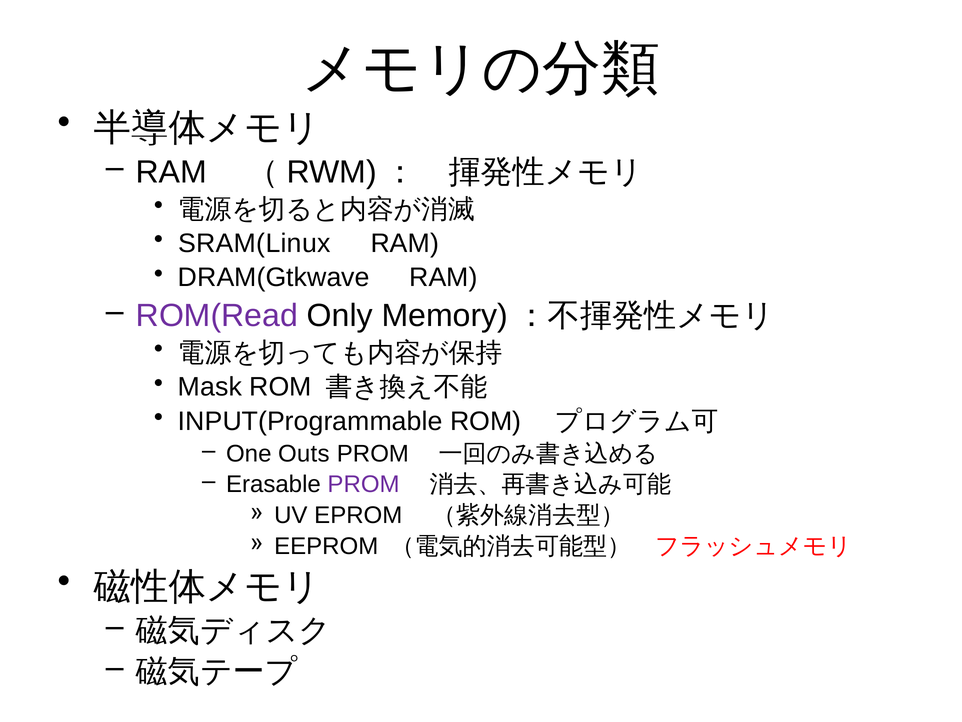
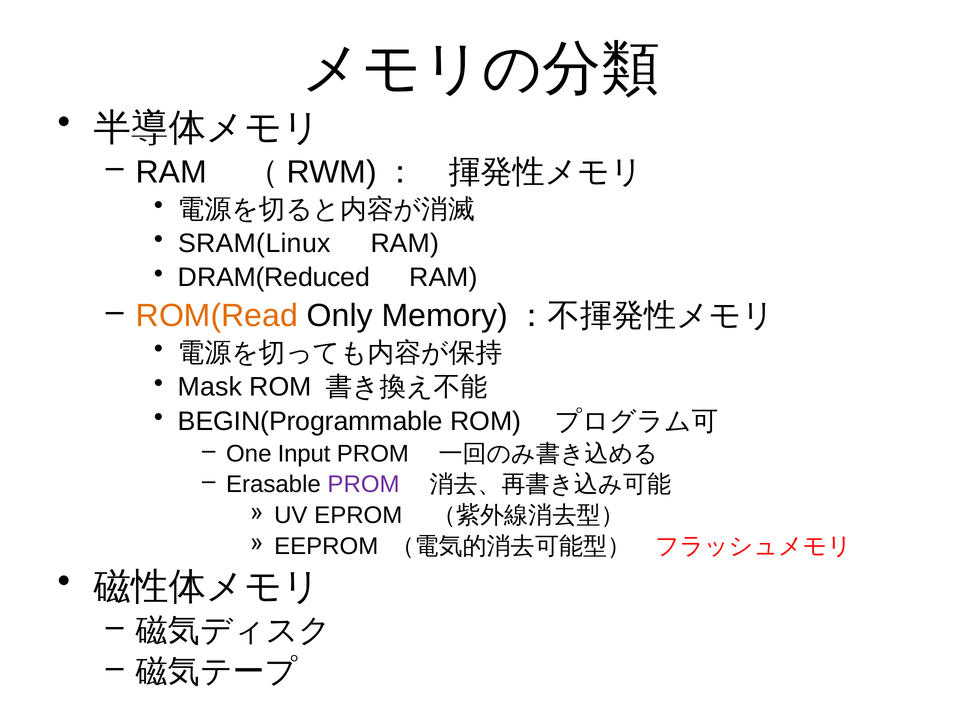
DRAM(Gtkwave: DRAM(Gtkwave -> DRAM(Reduced (274, 277)
ROM(Read colour: purple -> orange (217, 316)
INPUT(Programmable: INPUT(Programmable -> BEGIN(Programmable (310, 421)
Outs: Outs -> Input (304, 453)
